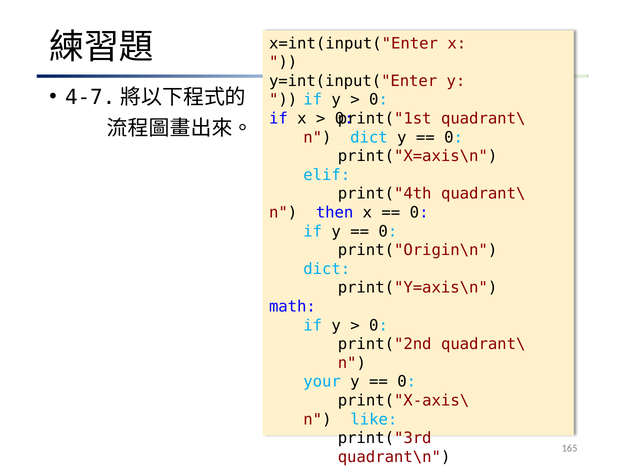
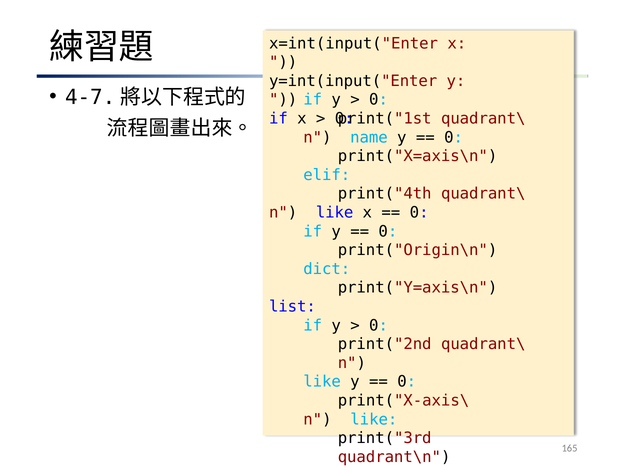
dict: dict -> name (369, 137)
then: then -> like (335, 213)
math: math -> list (292, 307)
your: your -> like (322, 382)
